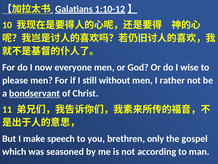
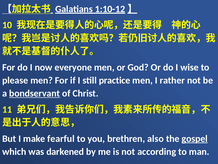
without: without -> practice (115, 80)
speech: speech -> fearful (61, 138)
only: only -> also (155, 138)
gospel underline: none -> present (195, 138)
seasoned: seasoned -> darkened (65, 151)
